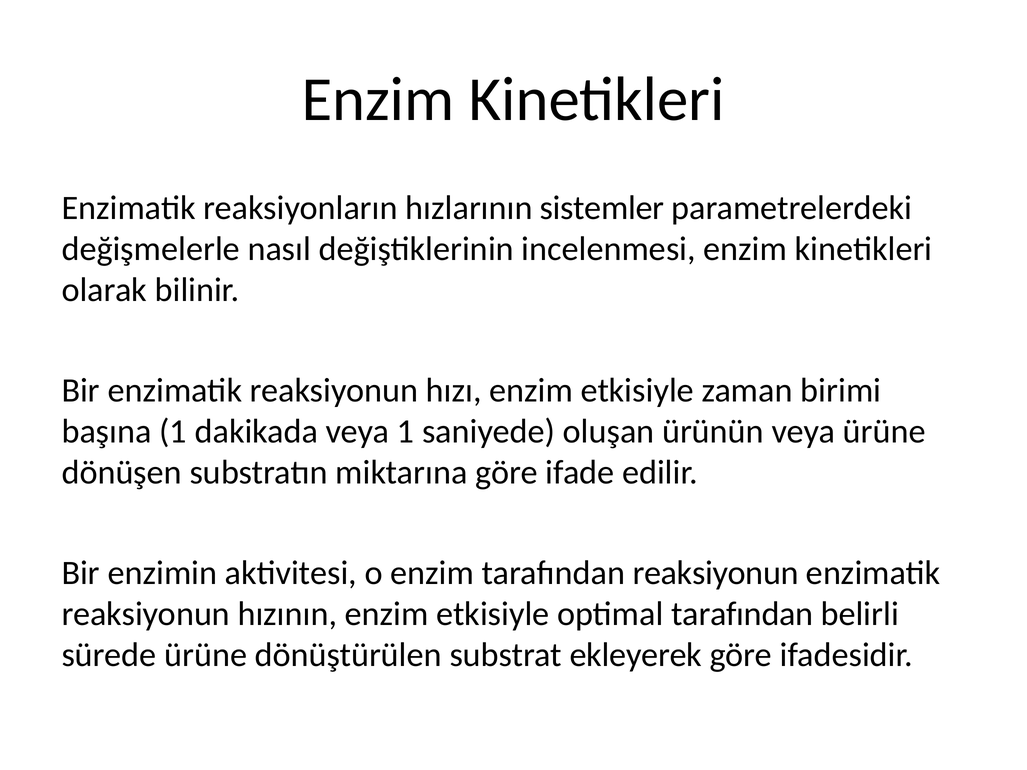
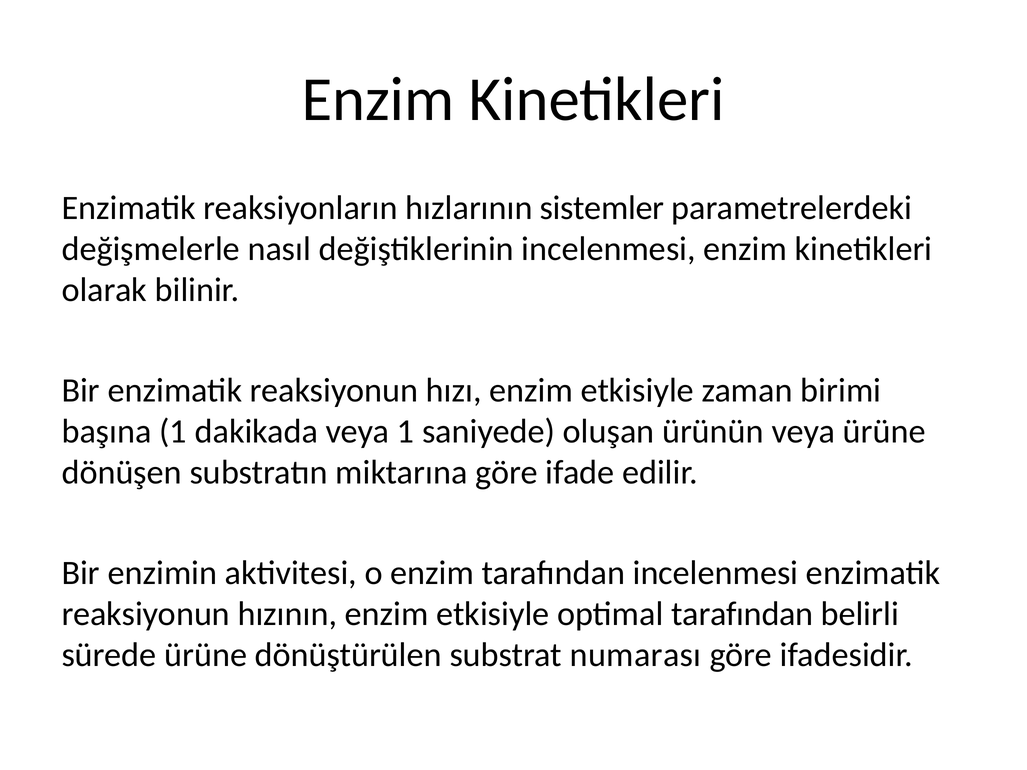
tarafından reaksiyonun: reaksiyonun -> incelenmesi (715, 573)
ekleyerek: ekleyerek -> numarası (636, 655)
